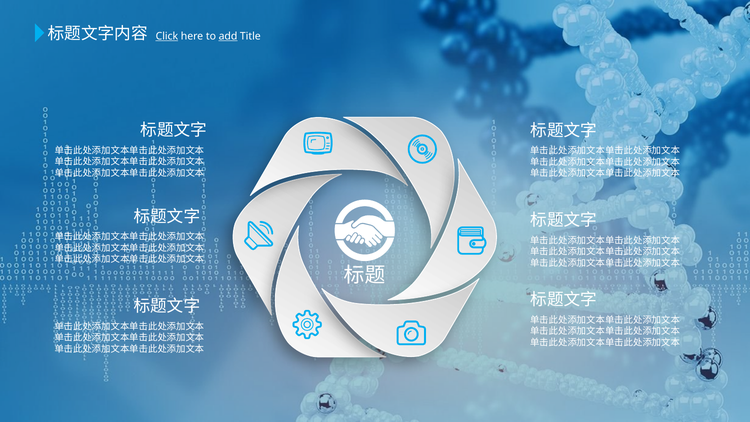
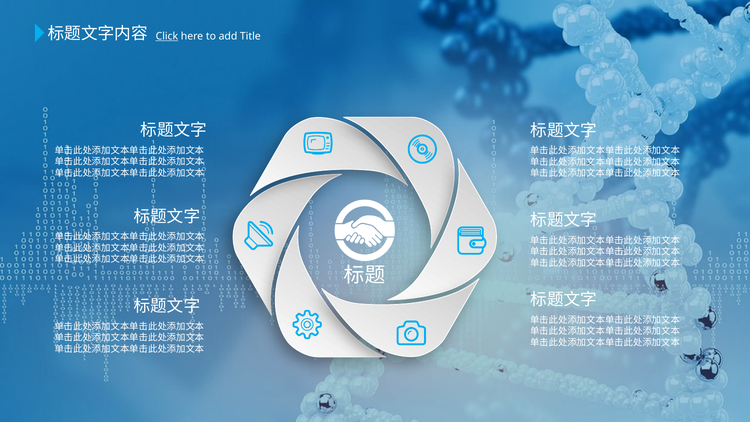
add underline: present -> none (228, 36)
